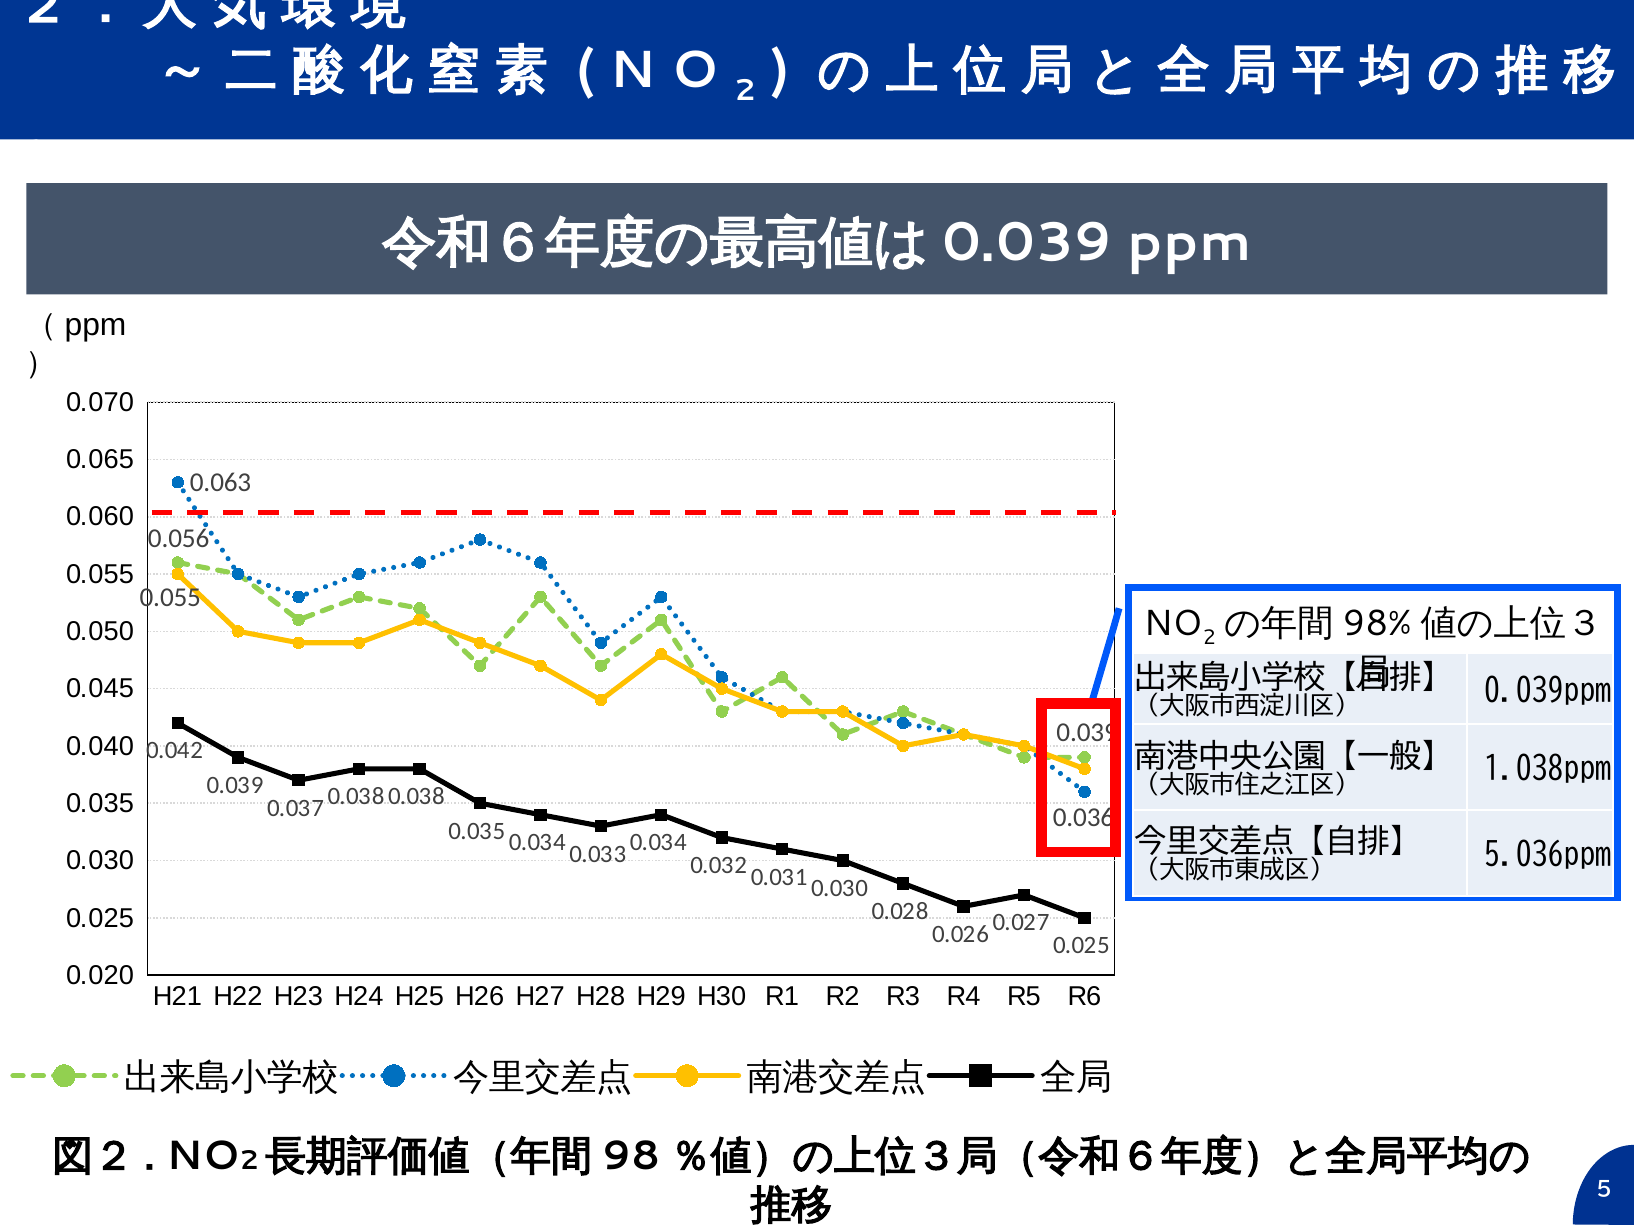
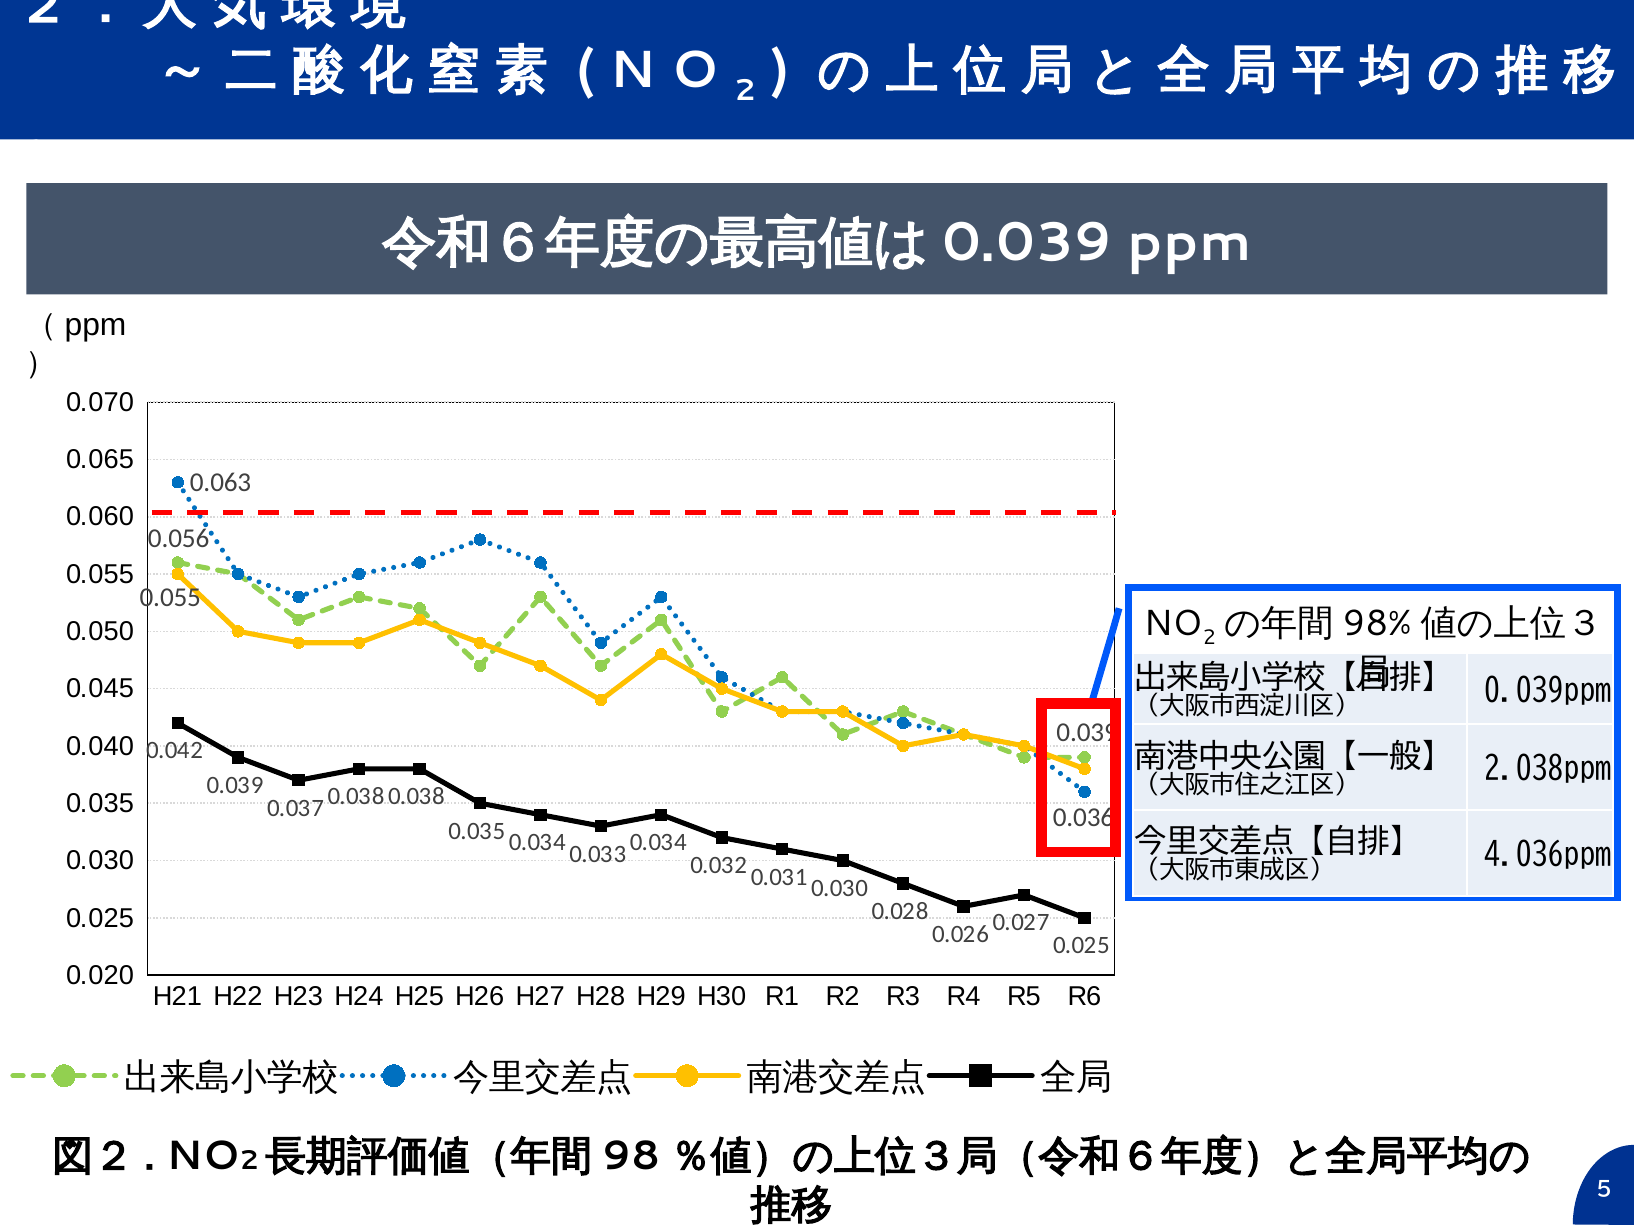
1.038ppm: 1.038ppm -> 2.038ppm (1548, 770)
5.036ppm: 5.036ppm -> 4.036ppm (1548, 855)
